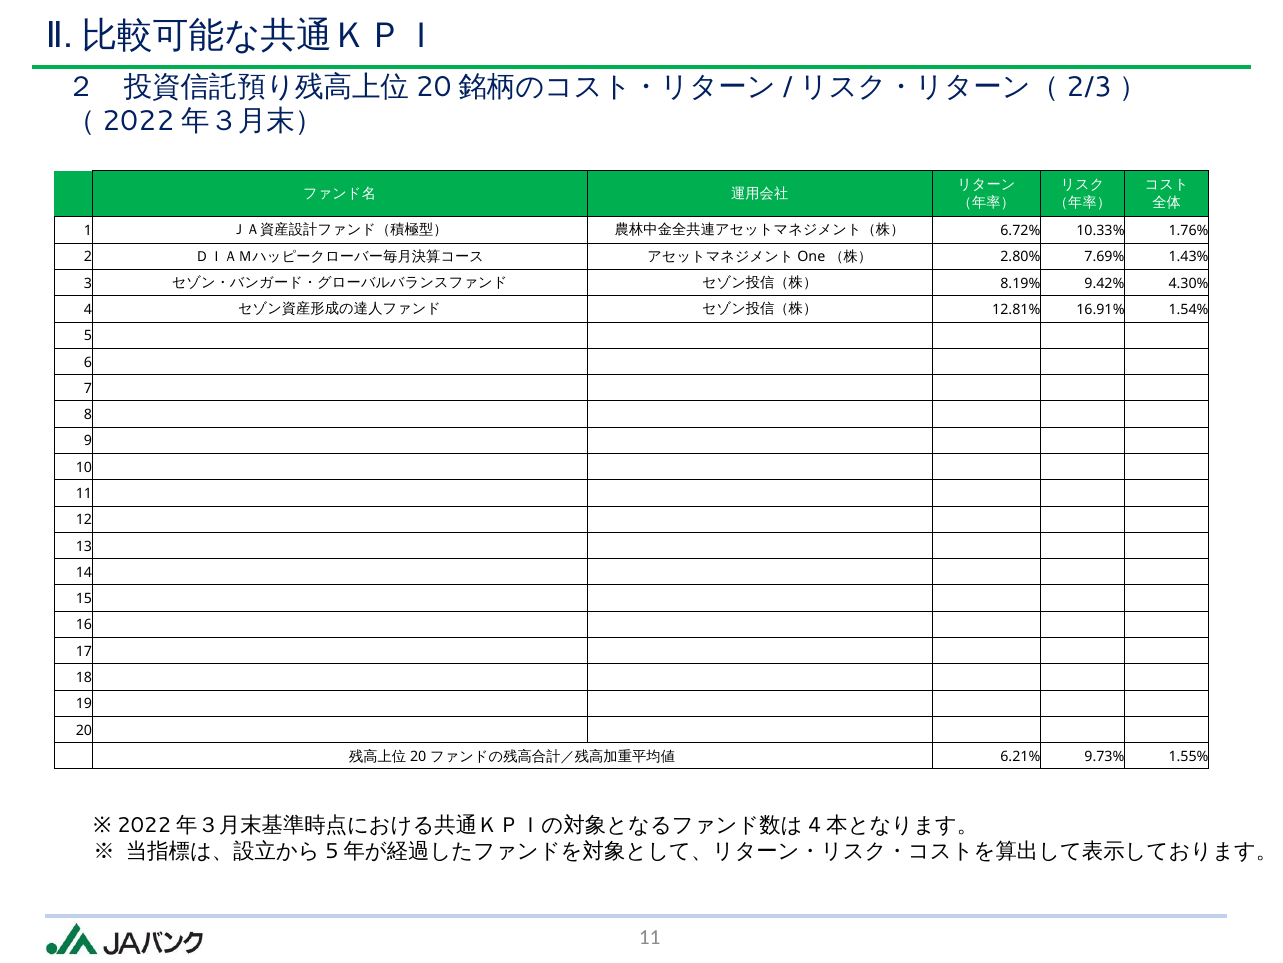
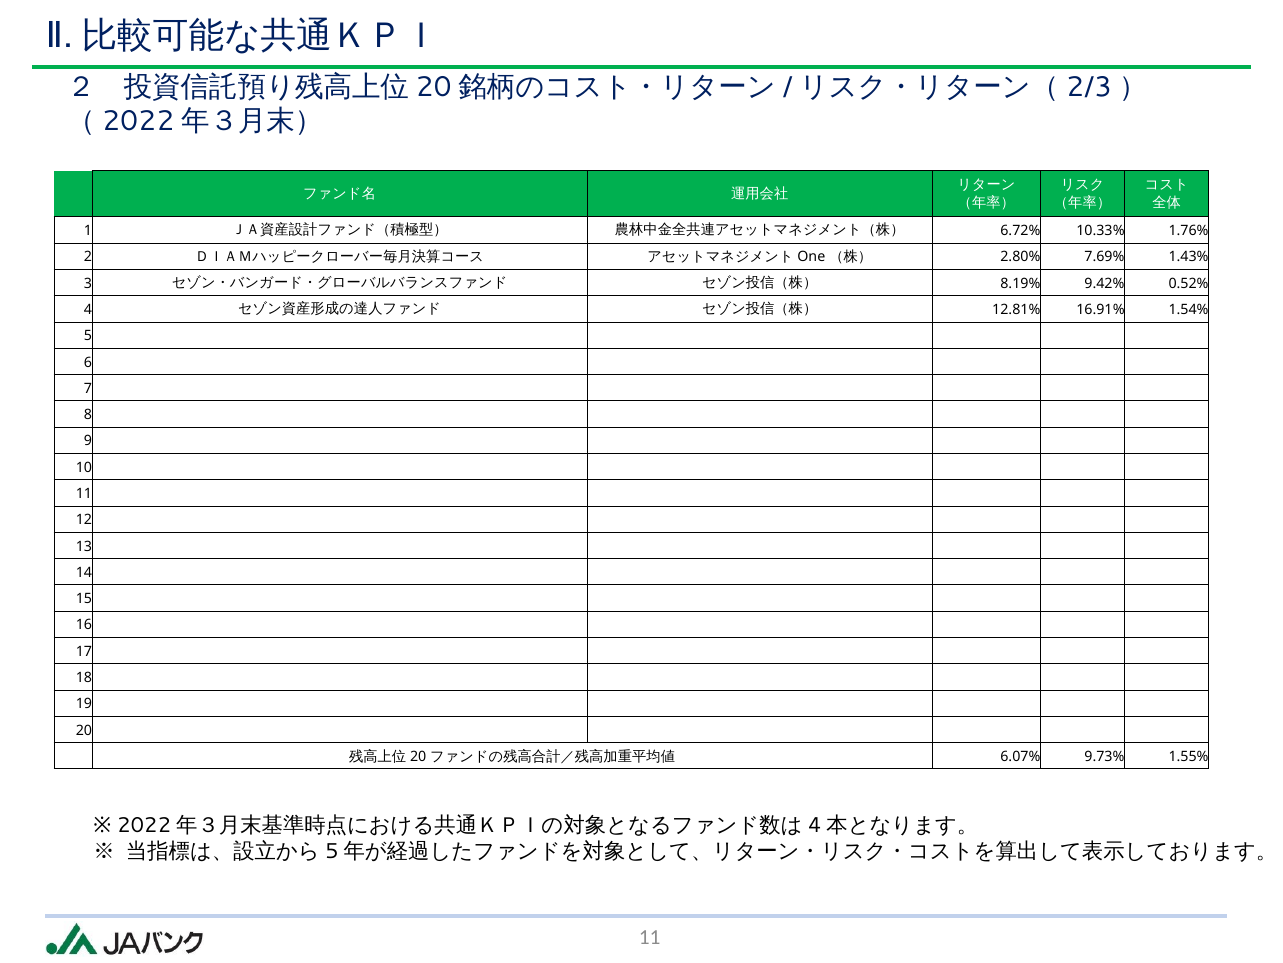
4.30%: 4.30% -> 0.52% (1189, 283)
6.21%: 6.21% -> 6.07% (1020, 756)
